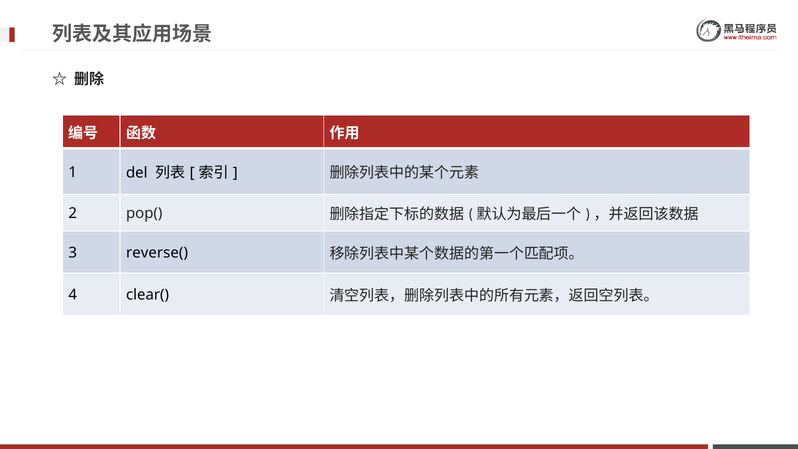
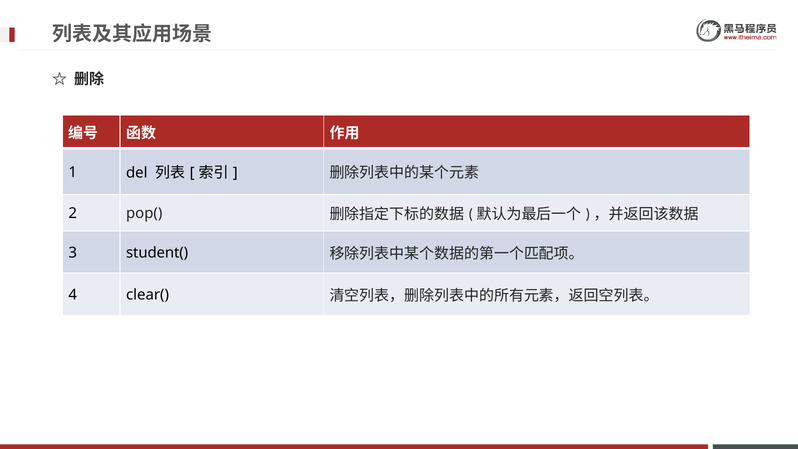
reverse(: reverse( -> student( (157, 253)
